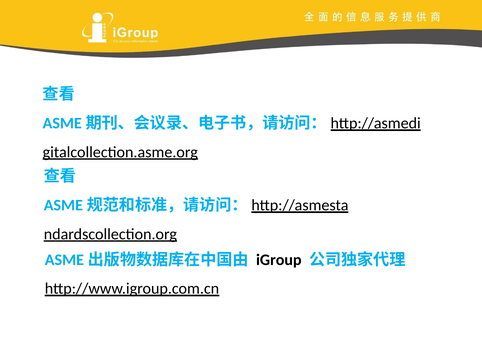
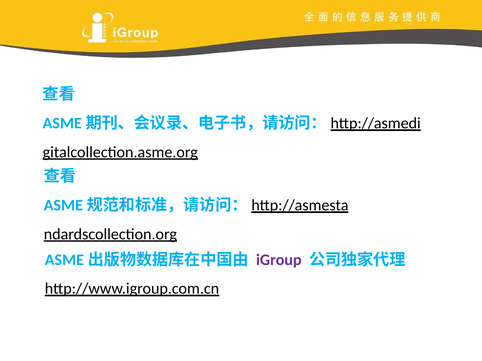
iGroup colour: black -> purple (279, 260)
